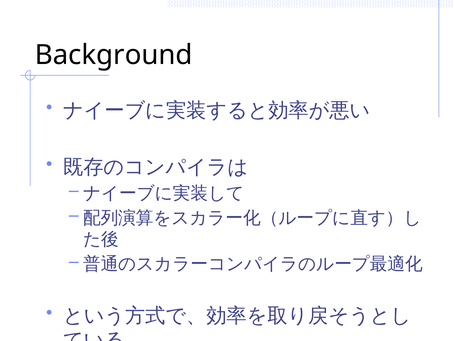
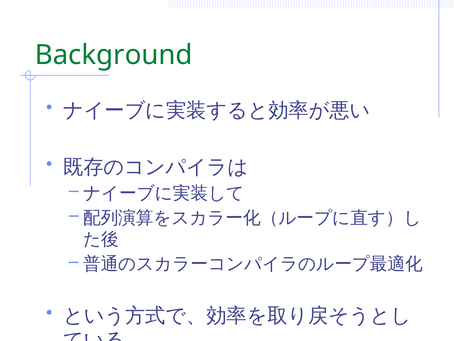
Background colour: black -> green (114, 55)
